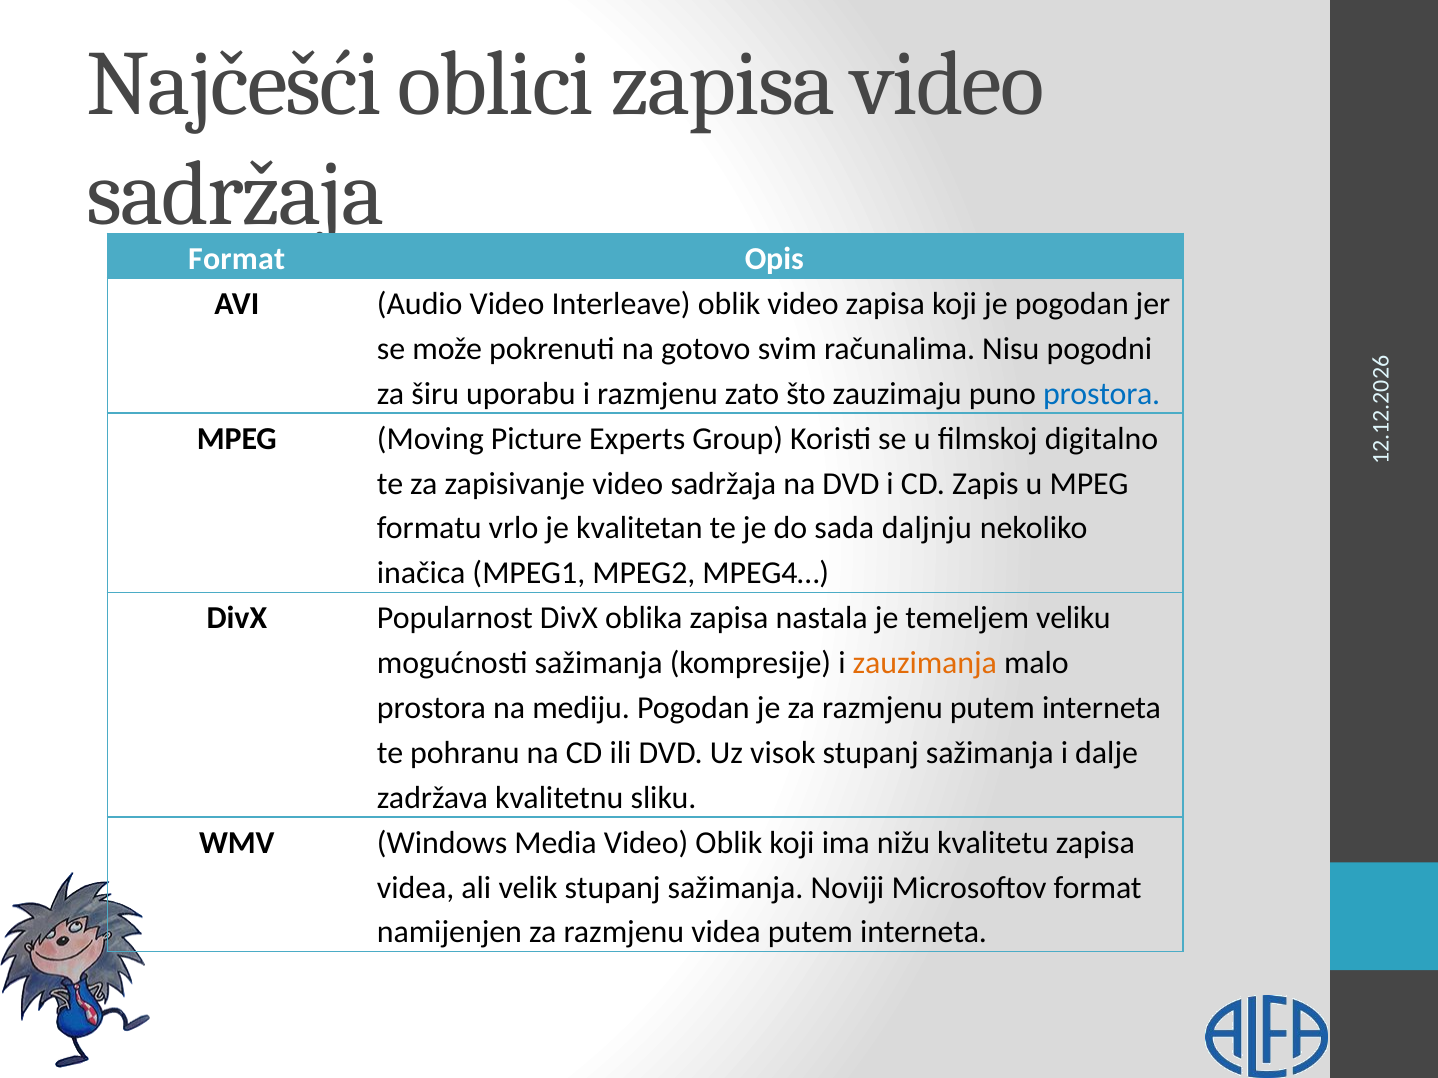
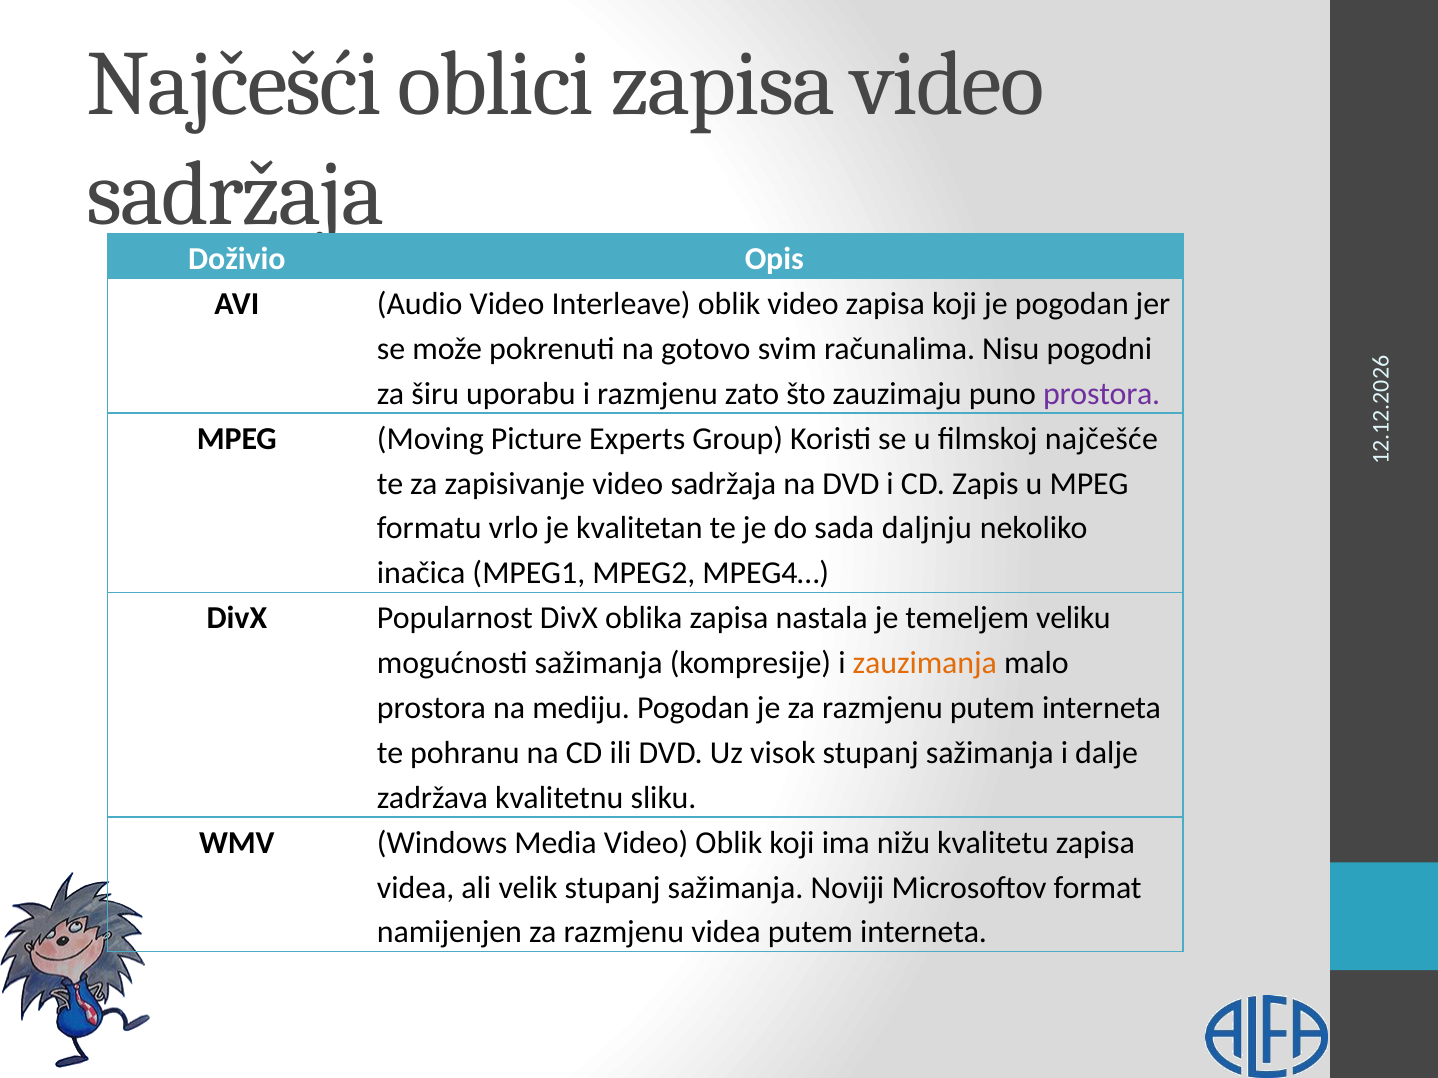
Format: Format -> Doživio (237, 259)
prostora colour: blue -> purple (1102, 394)
digitalno: digitalno -> najčešće (1101, 439)
